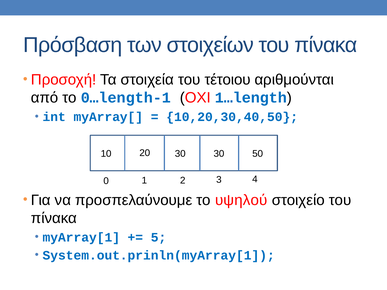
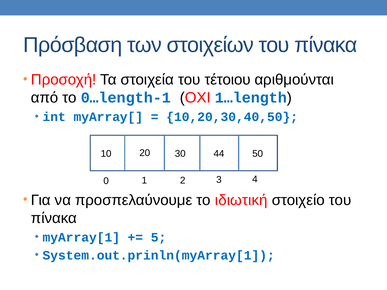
30 30: 30 -> 44 (219, 154)
υψηλού: υψηλού -> ιδιωτική (241, 200)
